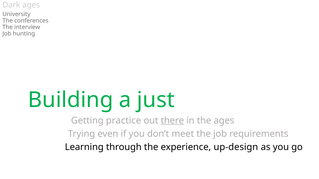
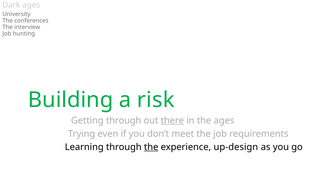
just: just -> risk (156, 100)
Getting practice: practice -> through (124, 121)
the underline: none -> present (151, 147)
